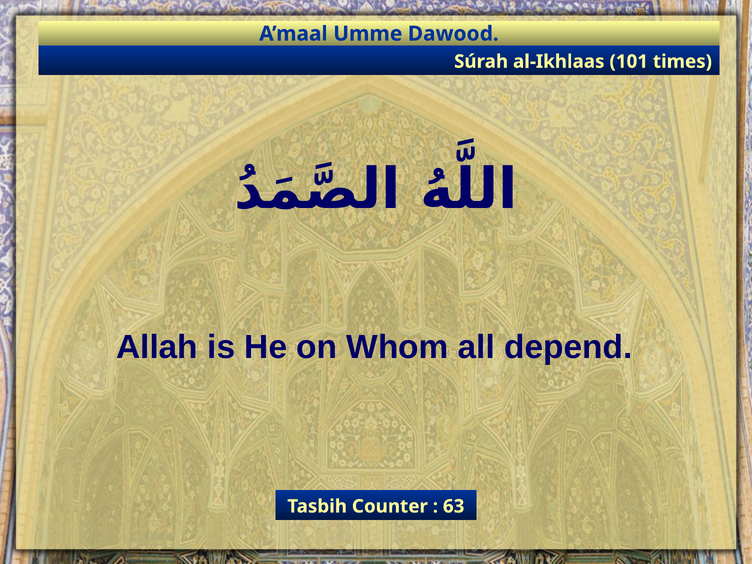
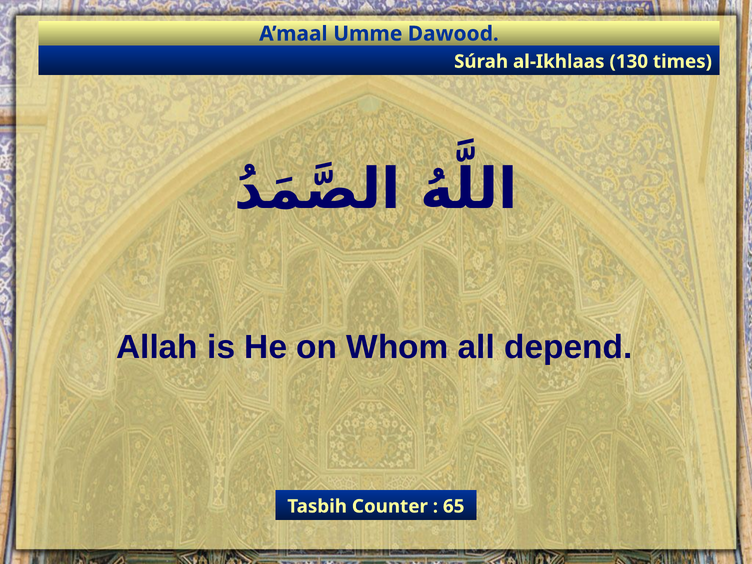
101: 101 -> 130 (629, 62)
63: 63 -> 65 (454, 506)
